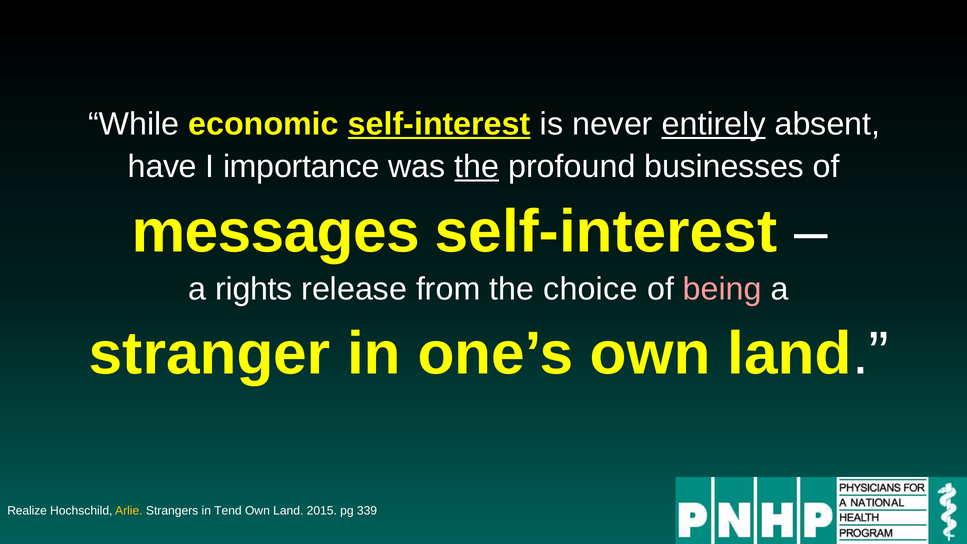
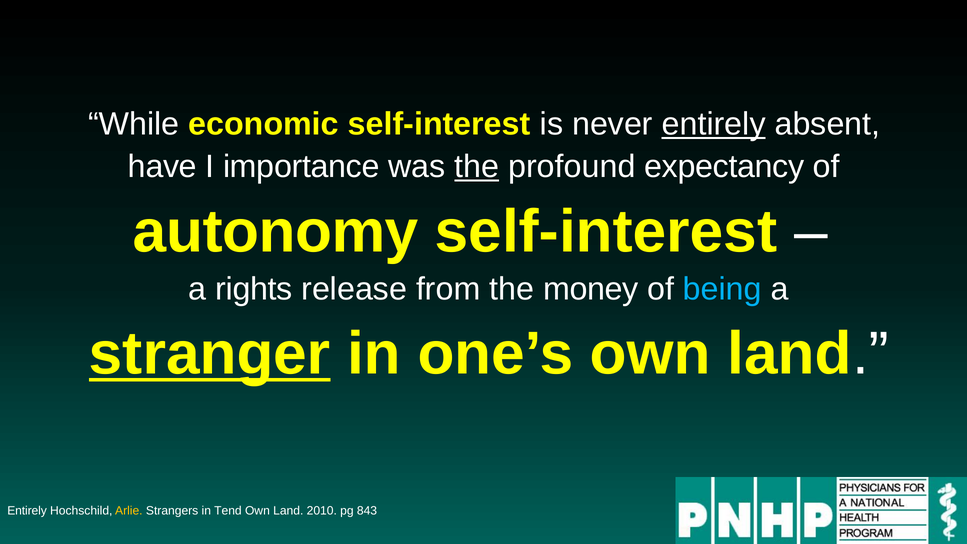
self-interest underline: present -> none (439, 124)
businesses: businesses -> expectancy (724, 167)
messages: messages -> autonomy (276, 232)
choice: choice -> money (591, 289)
being colour: pink -> light blue (722, 289)
stranger underline: none -> present (210, 354)
Realize: Realize -> Entirely (27, 510)
2015: 2015 -> 2010 (322, 510)
339: 339 -> 843 (367, 510)
